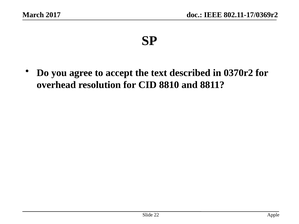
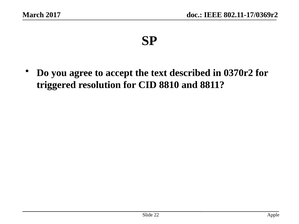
overhead: overhead -> triggered (56, 85)
